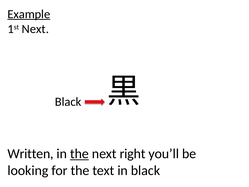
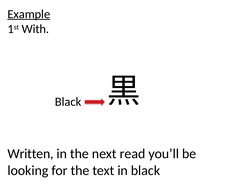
1st Next: Next -> With (35, 29)
the underline: present -> none (79, 154)
right: right -> read (133, 154)
